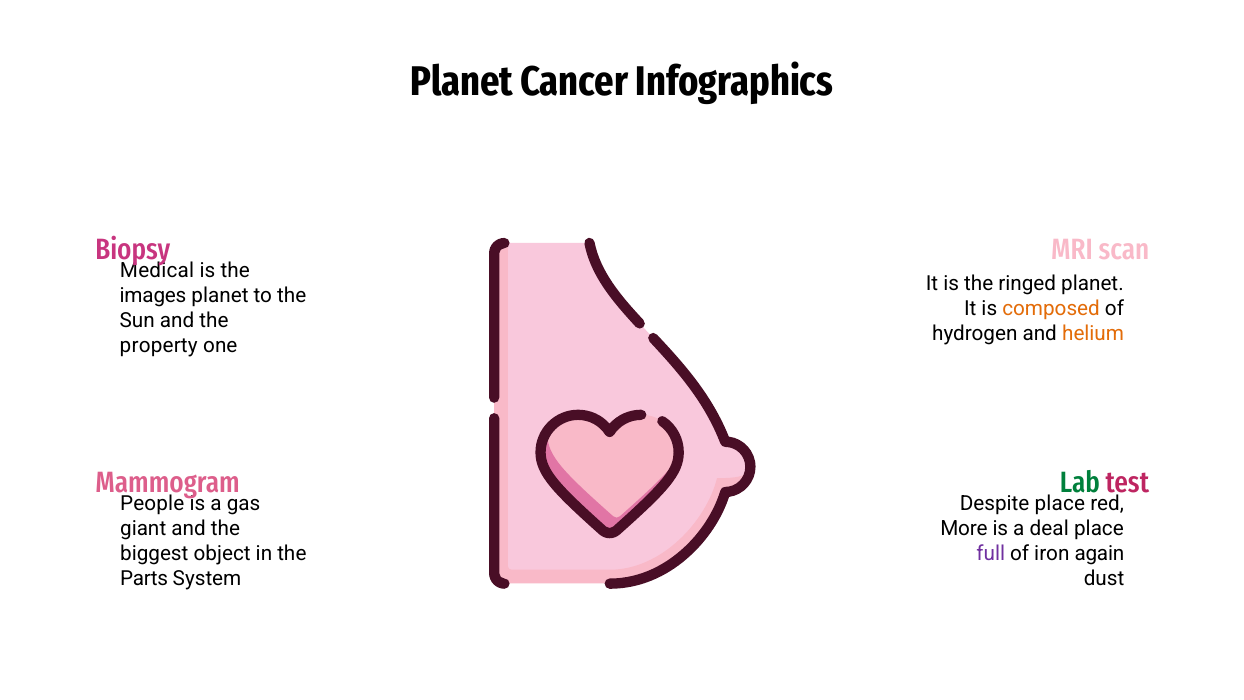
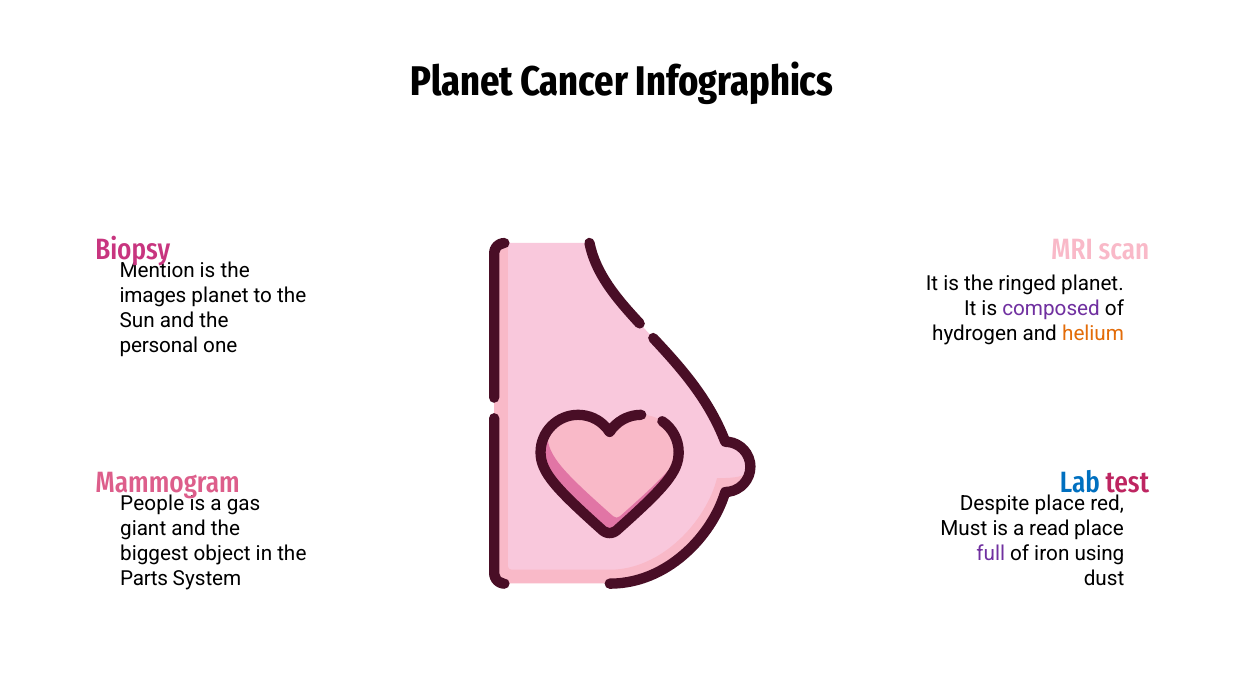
Medical: Medical -> Mention (157, 271)
composed colour: orange -> purple (1051, 308)
property: property -> personal (159, 346)
Lab colour: green -> blue (1080, 483)
More: More -> Must (964, 529)
deal: deal -> read (1049, 529)
again: again -> using (1099, 554)
